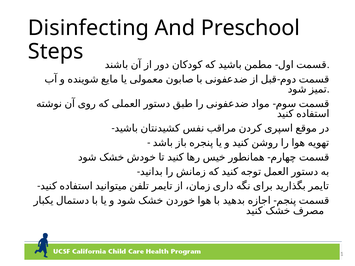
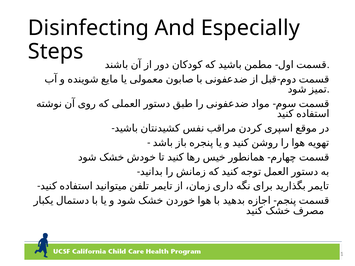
Preschool: Preschool -> Especially (250, 28)
